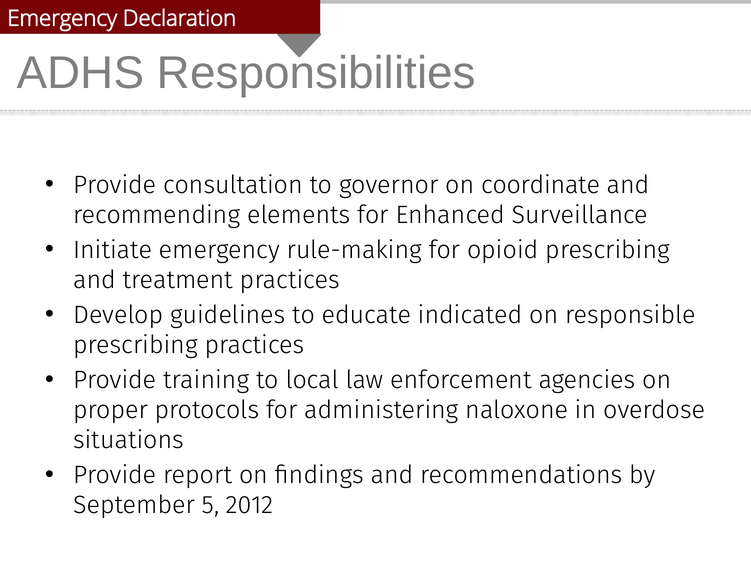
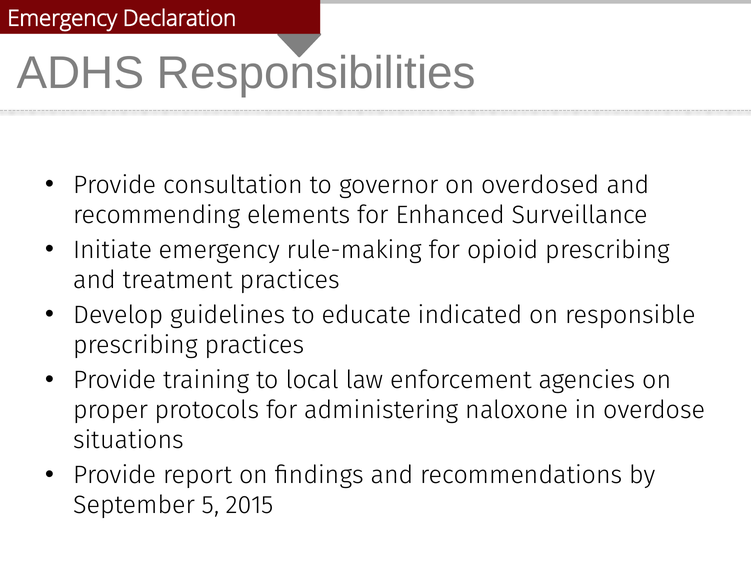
coordinate: coordinate -> overdosed (540, 185)
2012: 2012 -> 2015 (250, 505)
